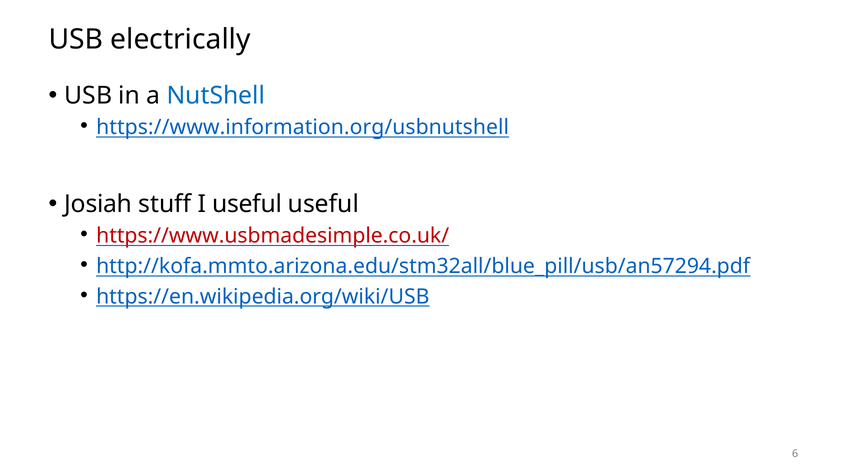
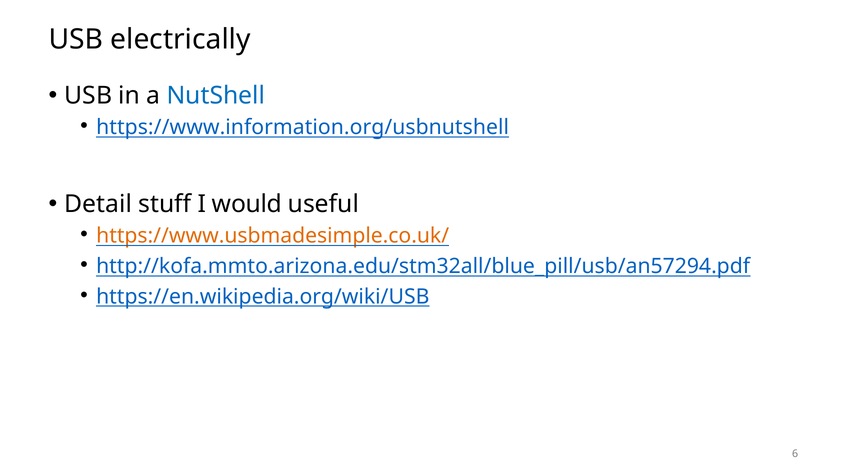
Josiah: Josiah -> Detail (98, 204)
I useful: useful -> would (247, 204)
https://www.usbmadesimple.co.uk/ colour: red -> orange (273, 236)
